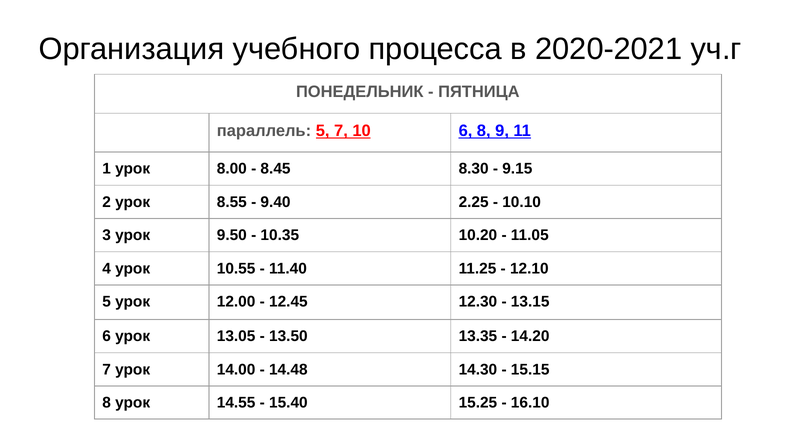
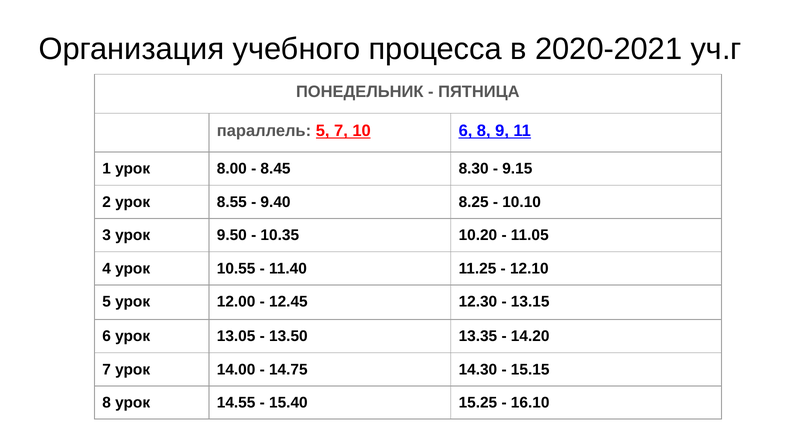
2.25: 2.25 -> 8.25 (474, 202)
14.48: 14.48 -> 14.75 (288, 369)
